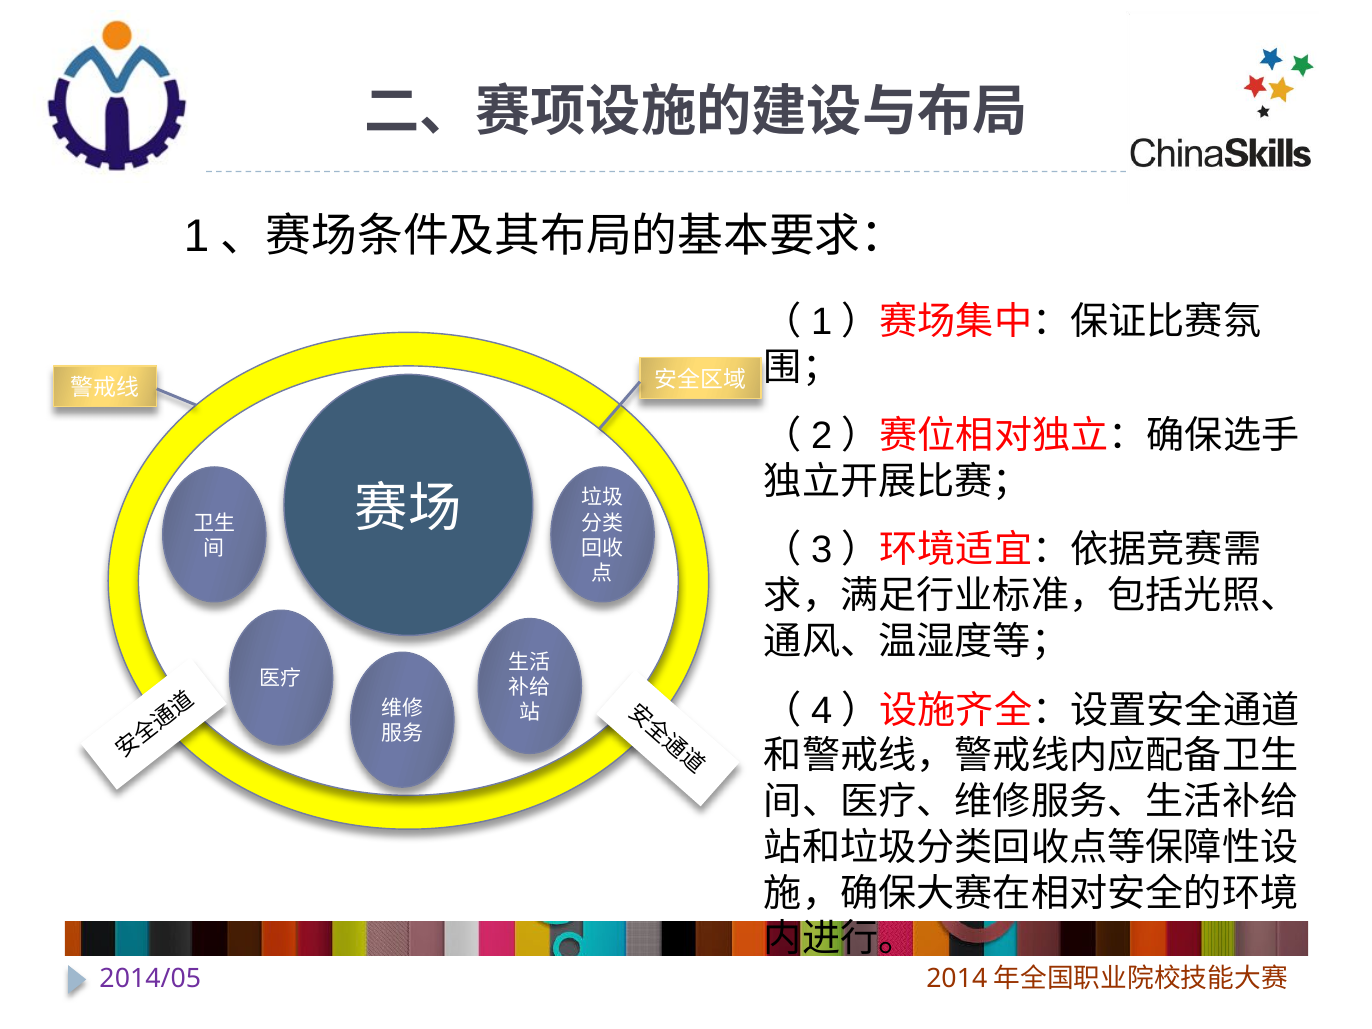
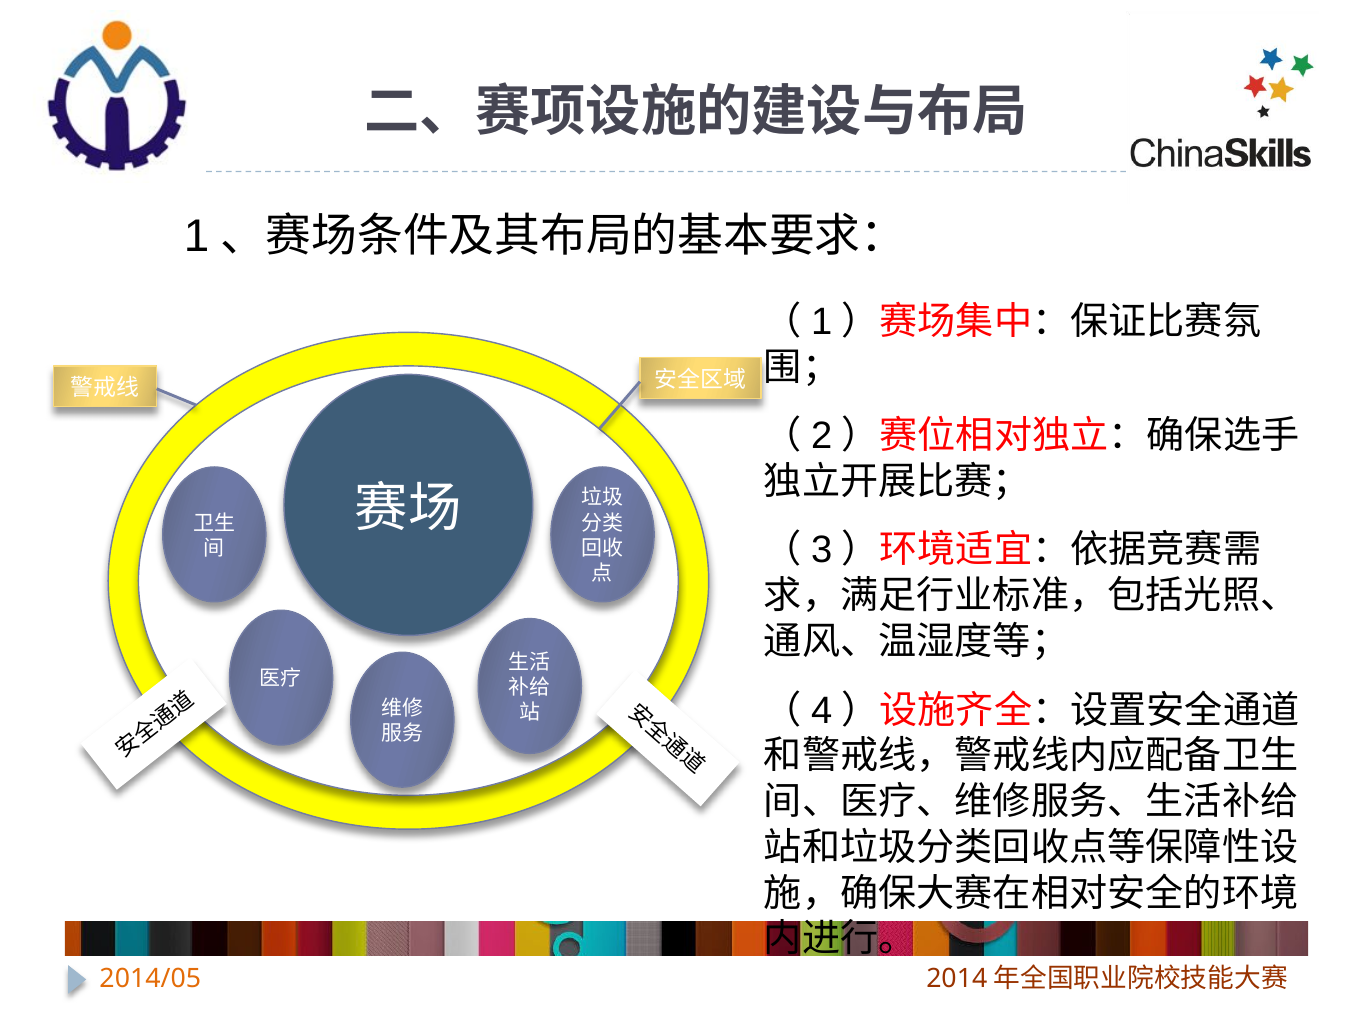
2014/05 colour: purple -> orange (150, 978)
